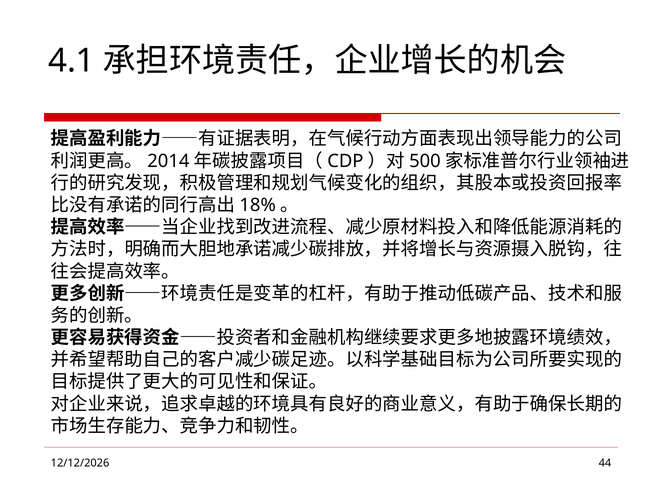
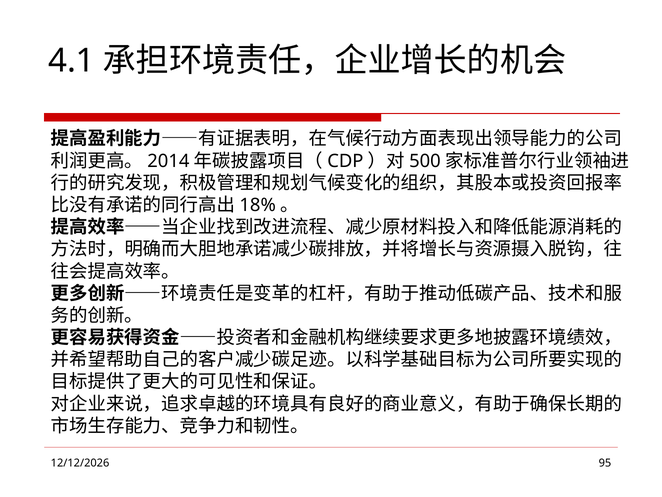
44: 44 -> 95 (605, 463)
